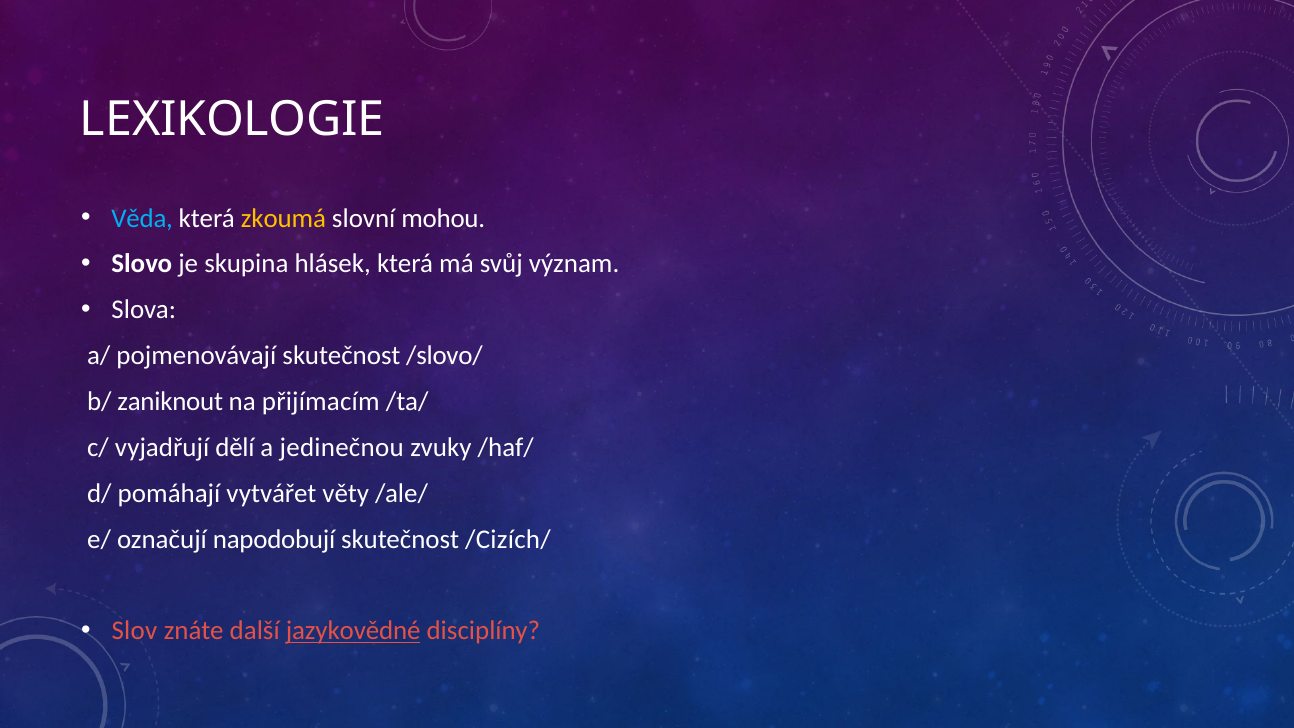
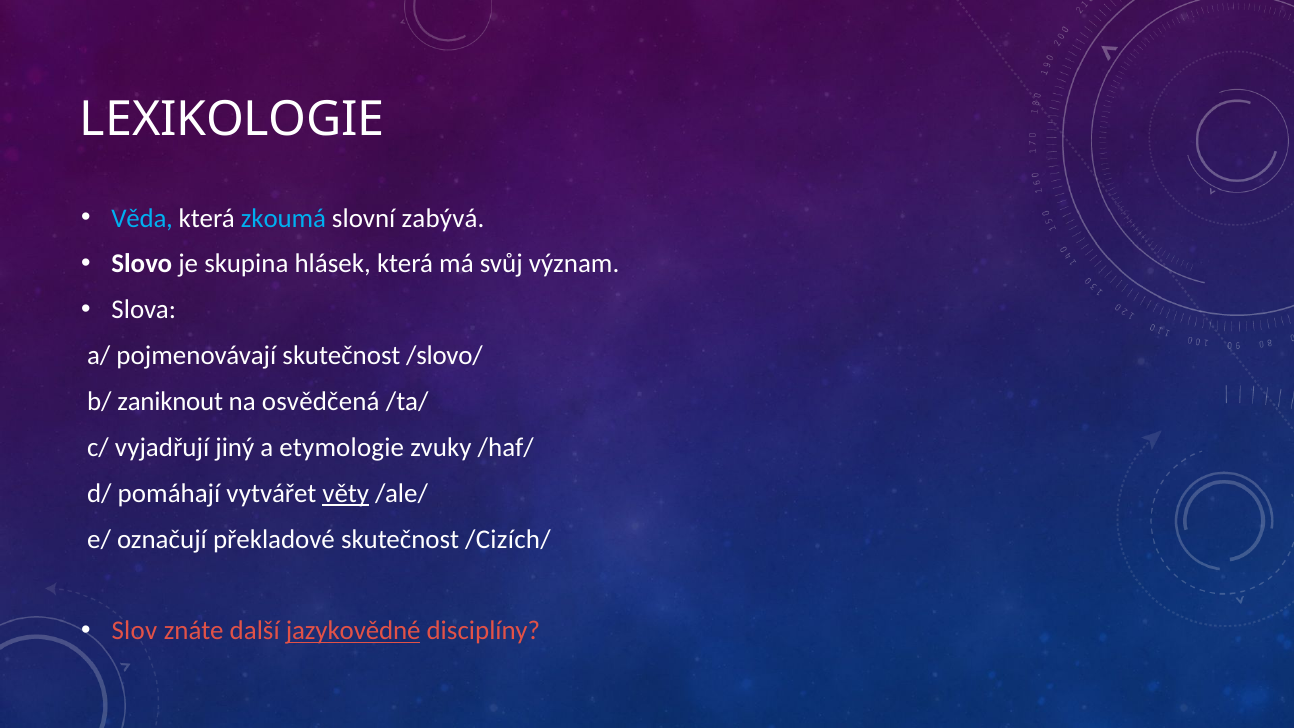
zkoumá colour: yellow -> light blue (283, 218)
mohou: mohou -> zabývá (443, 218)
přijímacím: přijímacím -> osvědčená (321, 402)
dělí: dělí -> jiný (235, 447)
jedinečnou: jedinečnou -> etymologie (342, 447)
věty underline: none -> present (346, 493)
napodobují: napodobují -> překladové (274, 539)
